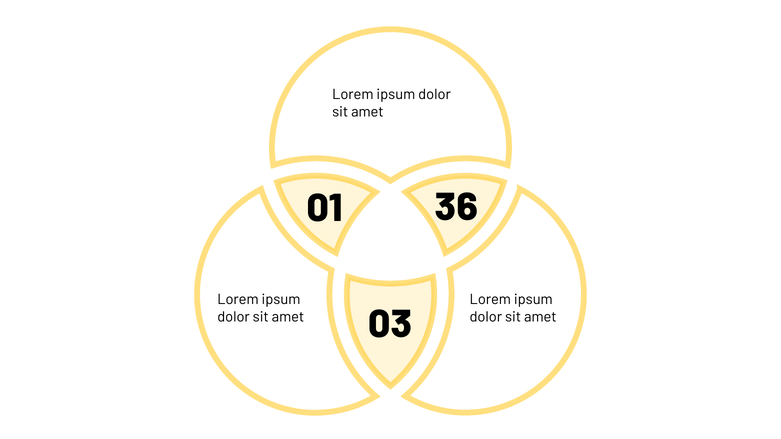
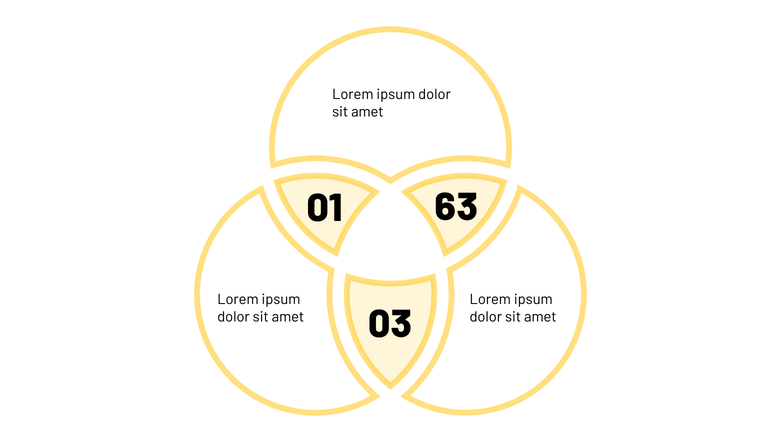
36: 36 -> 63 (456, 207)
